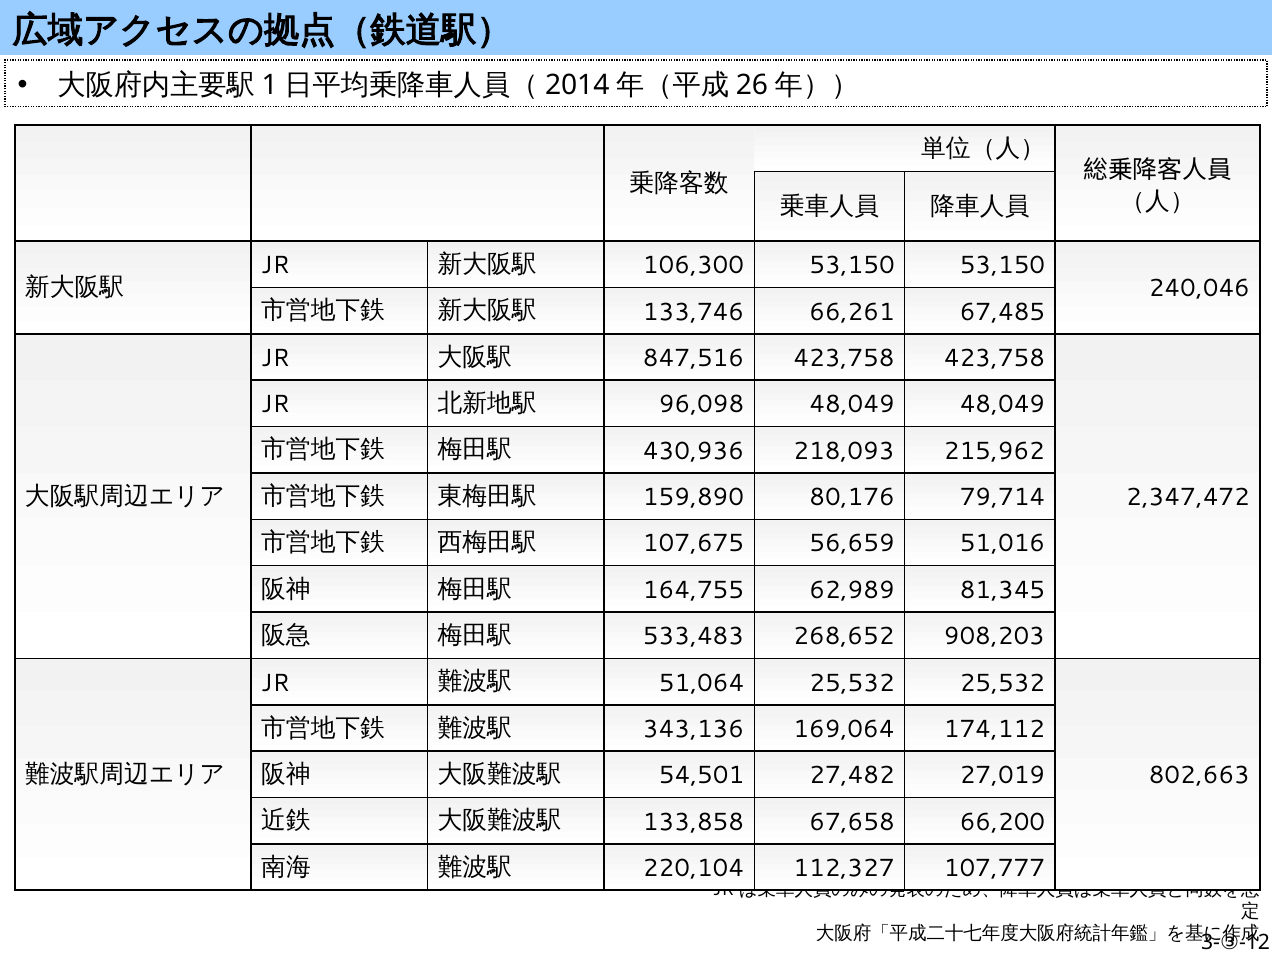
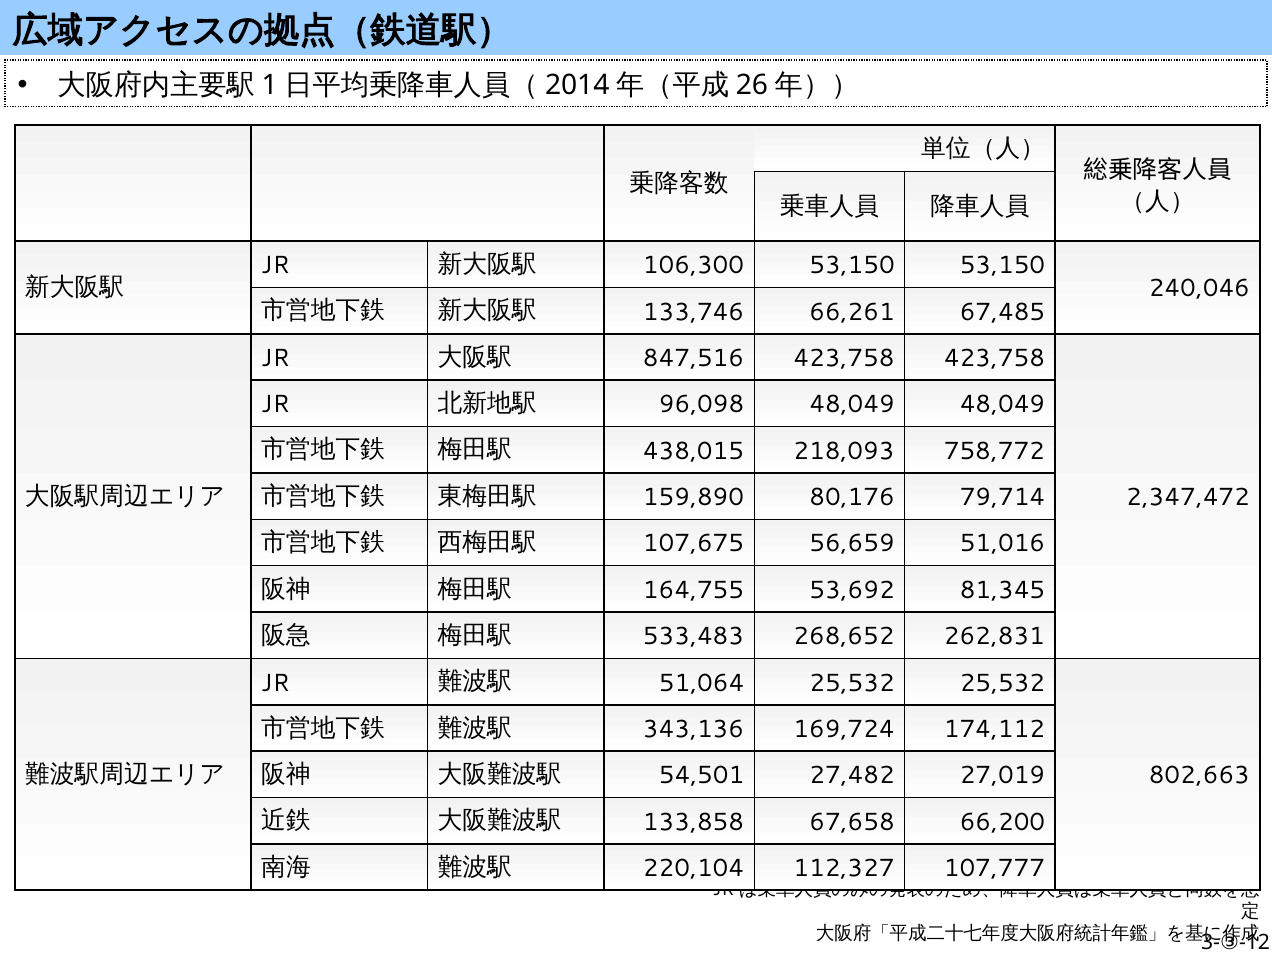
430,936: 430,936 -> 438,015 (694, 451)
215,962: 215,962 -> 758,772 (994, 451)
62,989: 62,989 -> 53,692 (852, 590)
908,203: 908,203 -> 262,831 (994, 637)
169,064: 169,064 -> 169,724 (844, 729)
